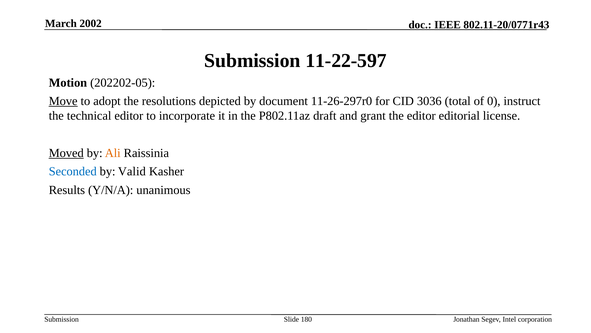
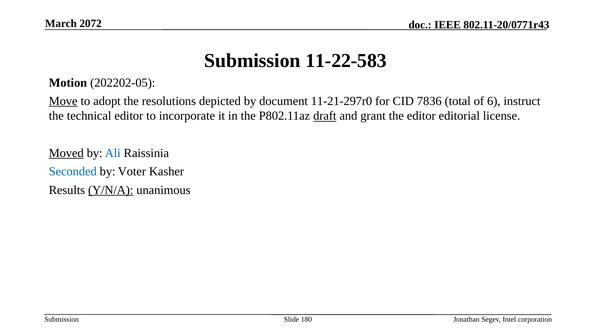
2002: 2002 -> 2072 (91, 23)
11-22-597: 11-22-597 -> 11-22-583 (346, 60)
11-26-297r0: 11-26-297r0 -> 11-21-297r0 (342, 101)
3036: 3036 -> 7836 (429, 101)
0: 0 -> 6 (494, 101)
draft underline: none -> present (325, 116)
Ali colour: orange -> blue (113, 153)
Valid: Valid -> Voter (132, 171)
Y/N/A underline: none -> present (111, 190)
